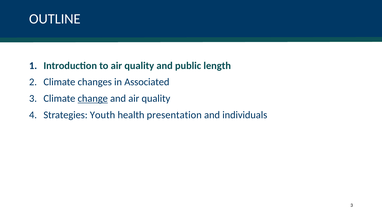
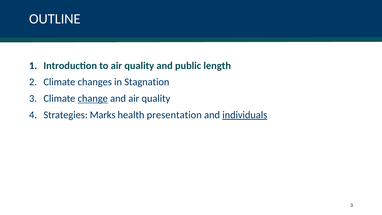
Associated: Associated -> Stagnation (147, 82)
Youth: Youth -> Marks (103, 115)
individuals underline: none -> present (245, 115)
